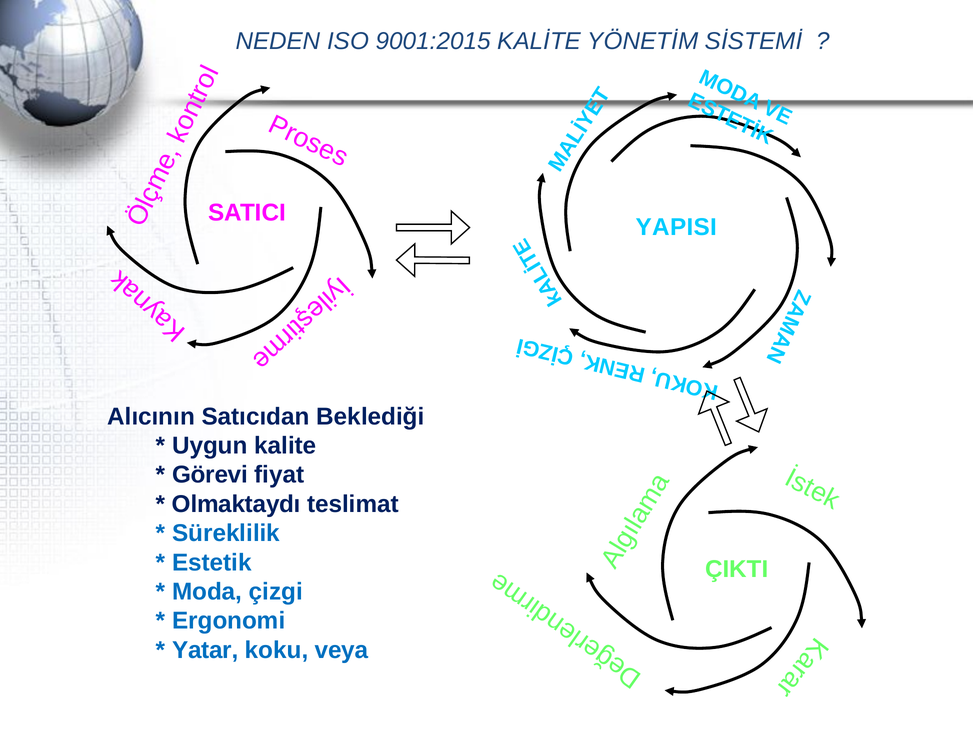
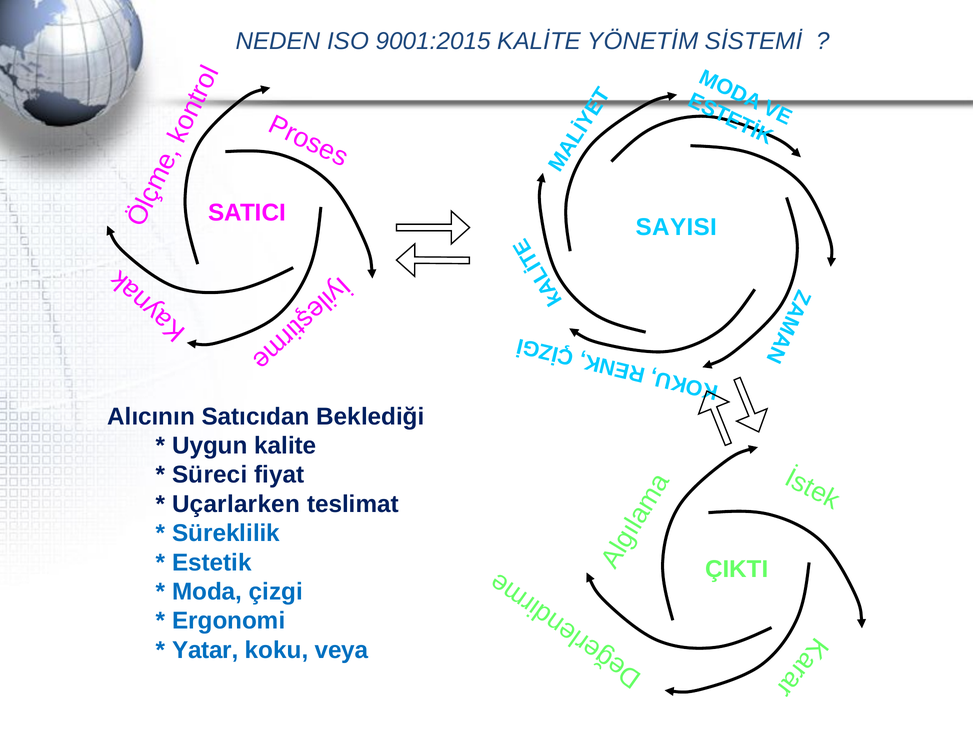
YAPISI: YAPISI -> SAYISI (676, 227)
Görevi: Görevi -> Süreci (210, 475)
Olmaktaydı: Olmaktaydı -> Uçarlarken (236, 504)
